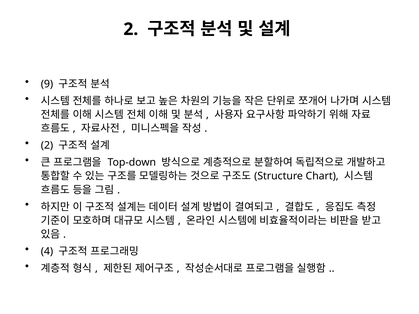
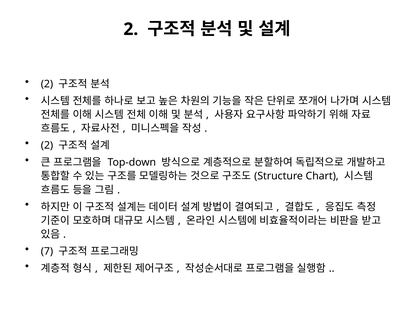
9: 9 -> 2 (47, 84)
4: 4 -> 7 (47, 252)
